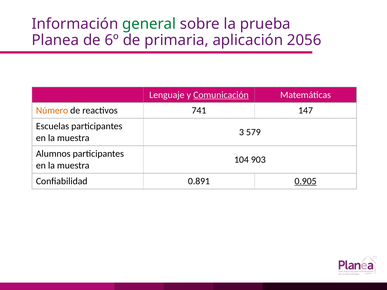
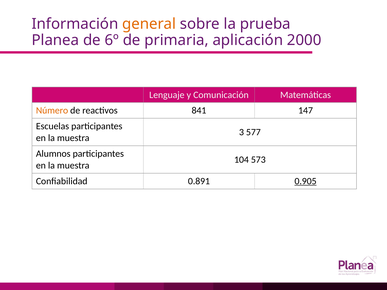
general colour: green -> orange (149, 24)
2056: 2056 -> 2000 (304, 40)
Comunicación underline: present -> none (221, 95)
741: 741 -> 841 (199, 111)
579: 579 -> 577 (253, 132)
903: 903 -> 573 (258, 160)
